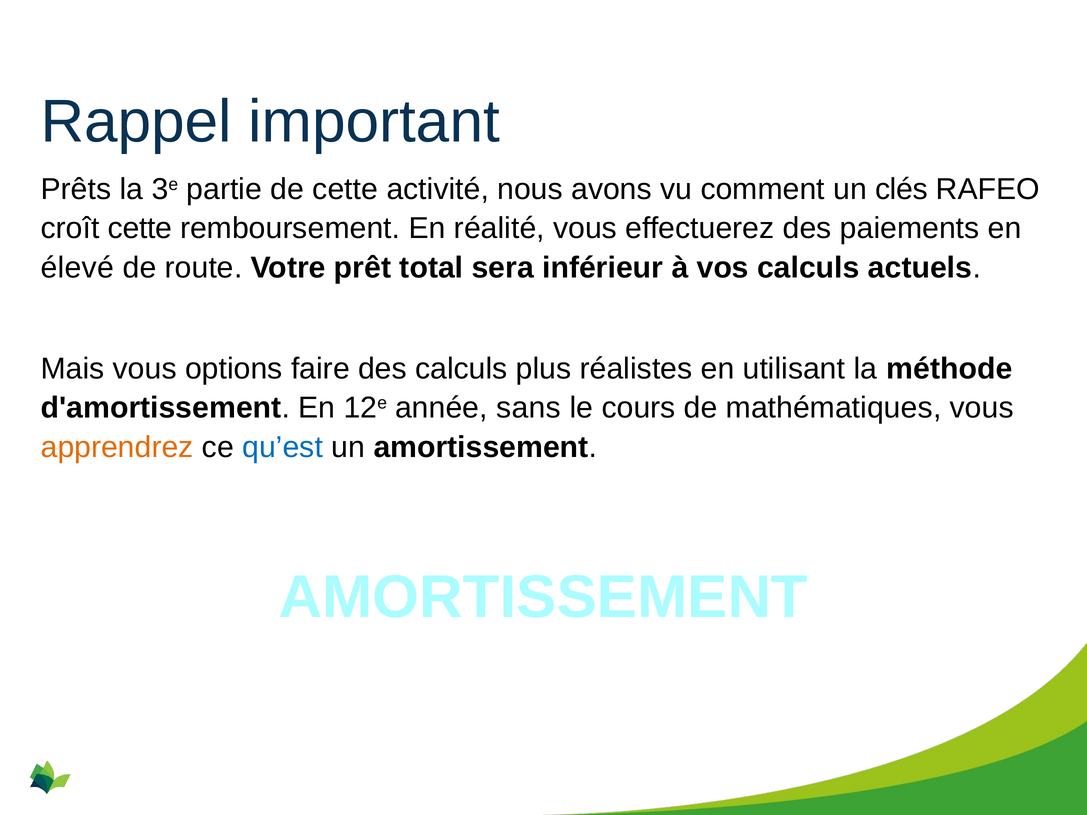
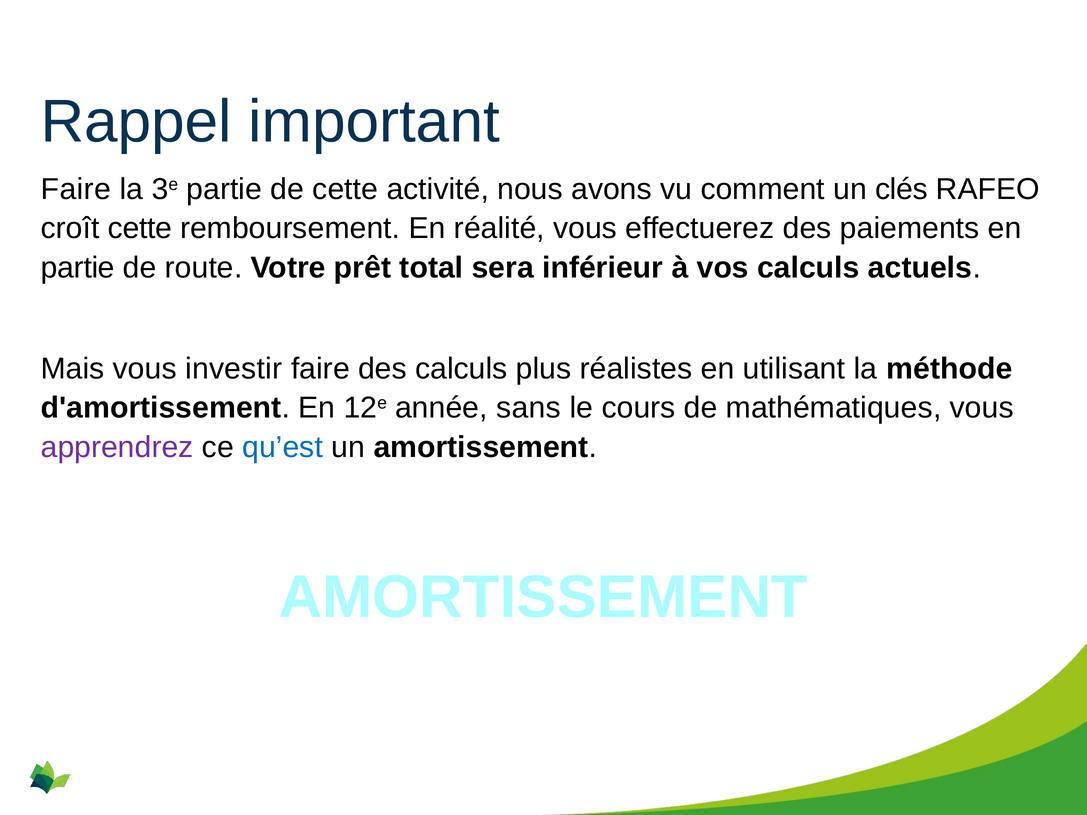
Prêts: Prêts -> Faire (76, 189)
élevé: élevé -> partie (78, 268)
options: options -> investir (234, 369)
apprendrez colour: orange -> purple (117, 447)
